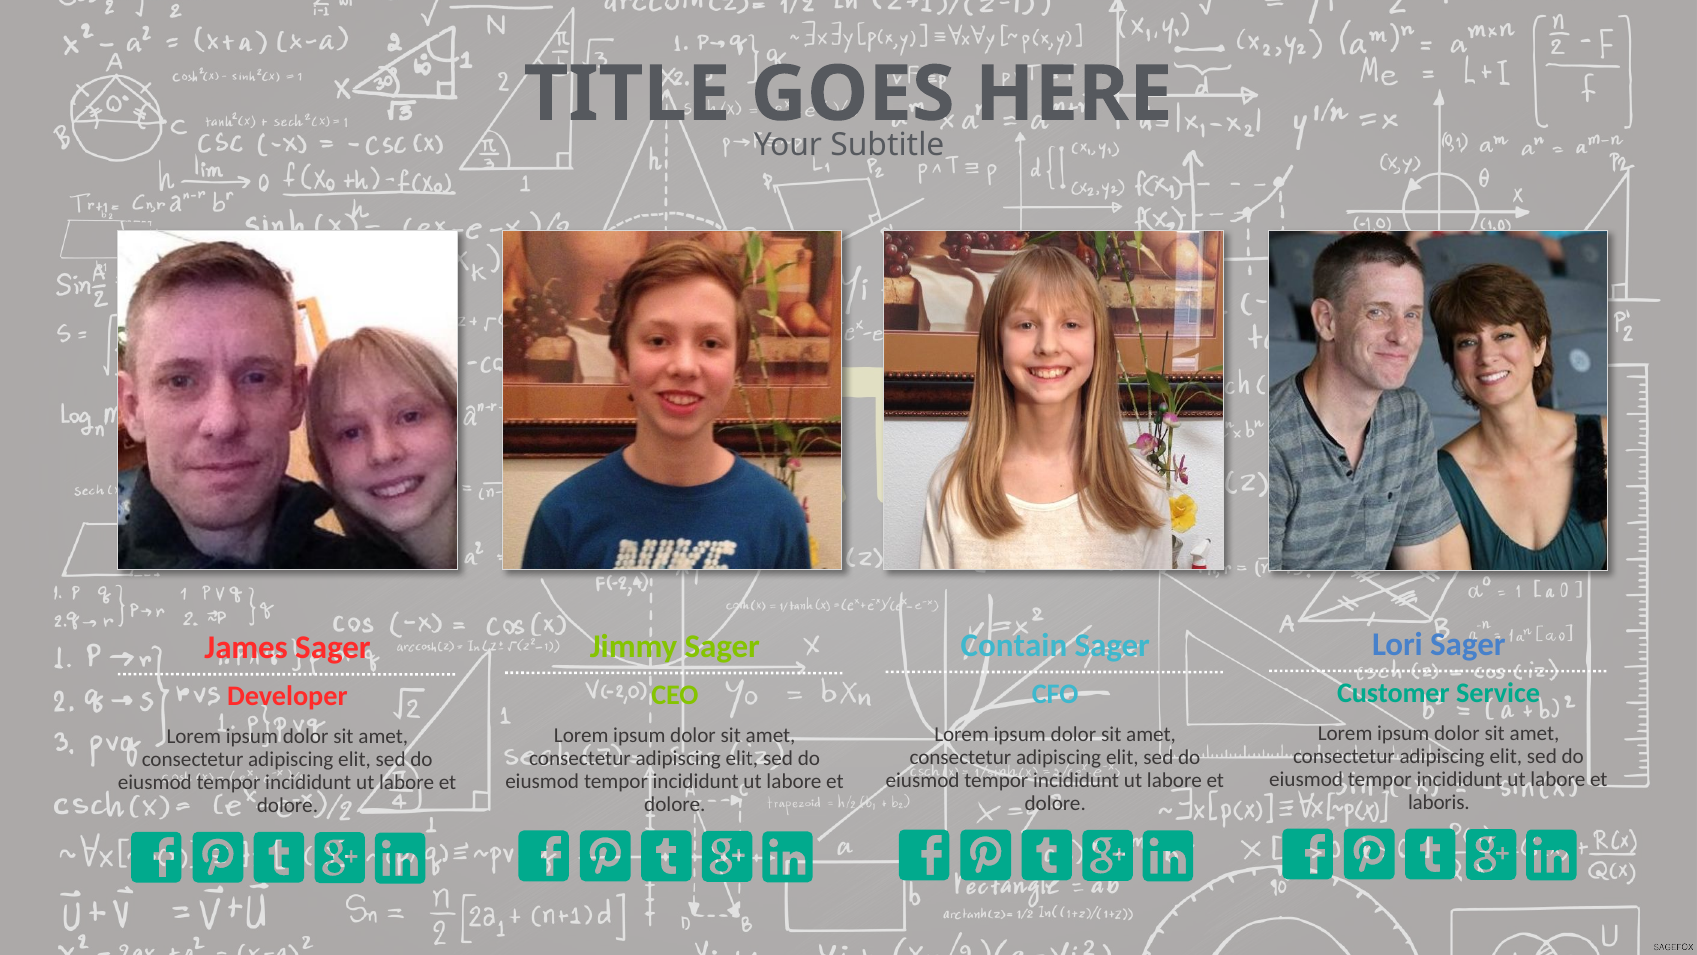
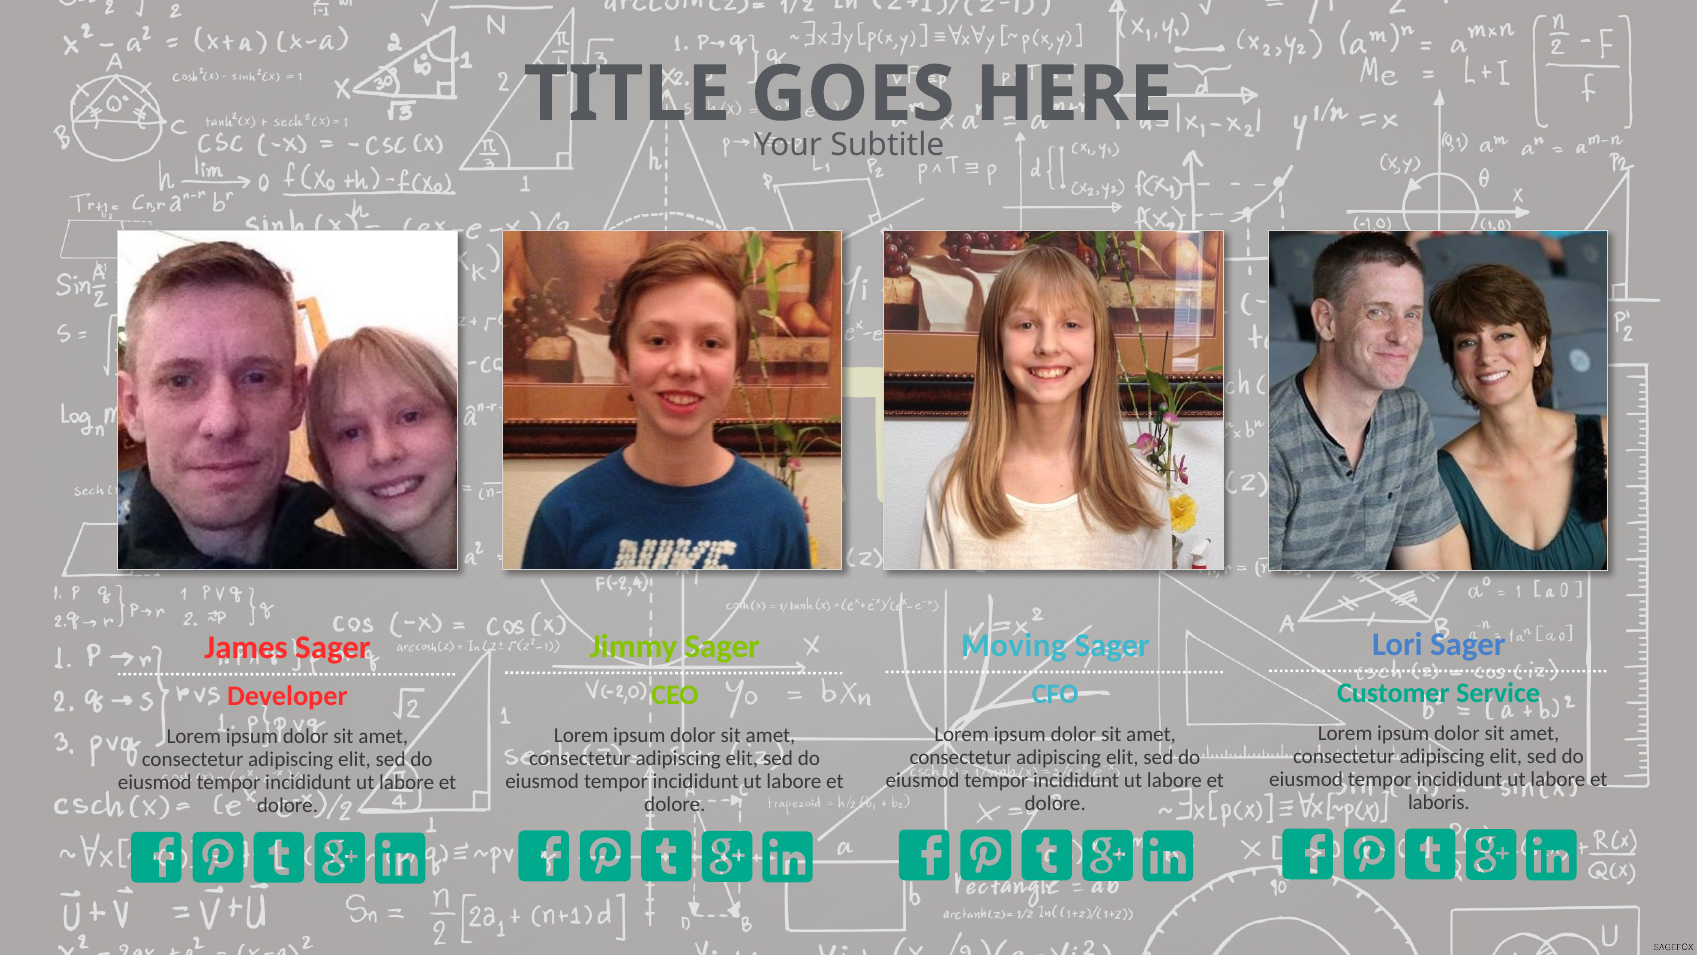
Contain: Contain -> Moving (1014, 645)
